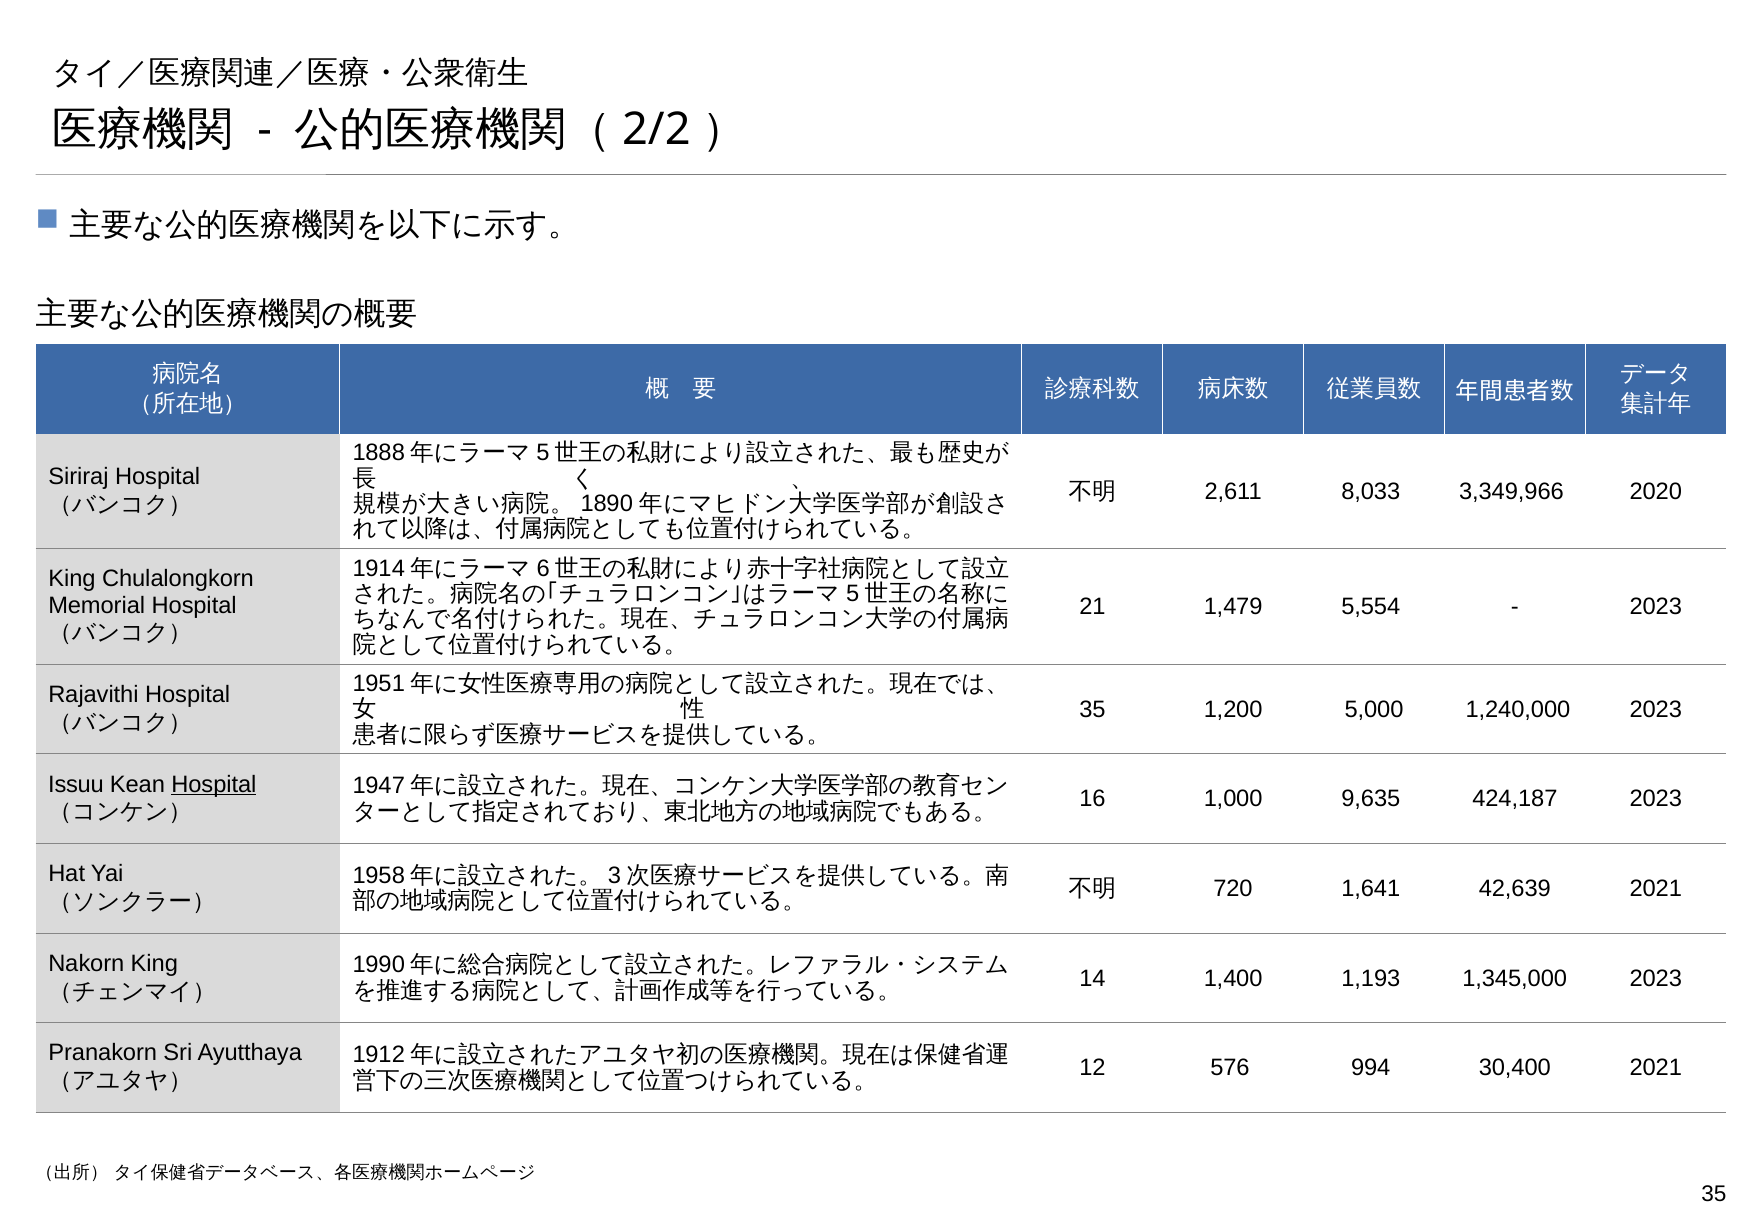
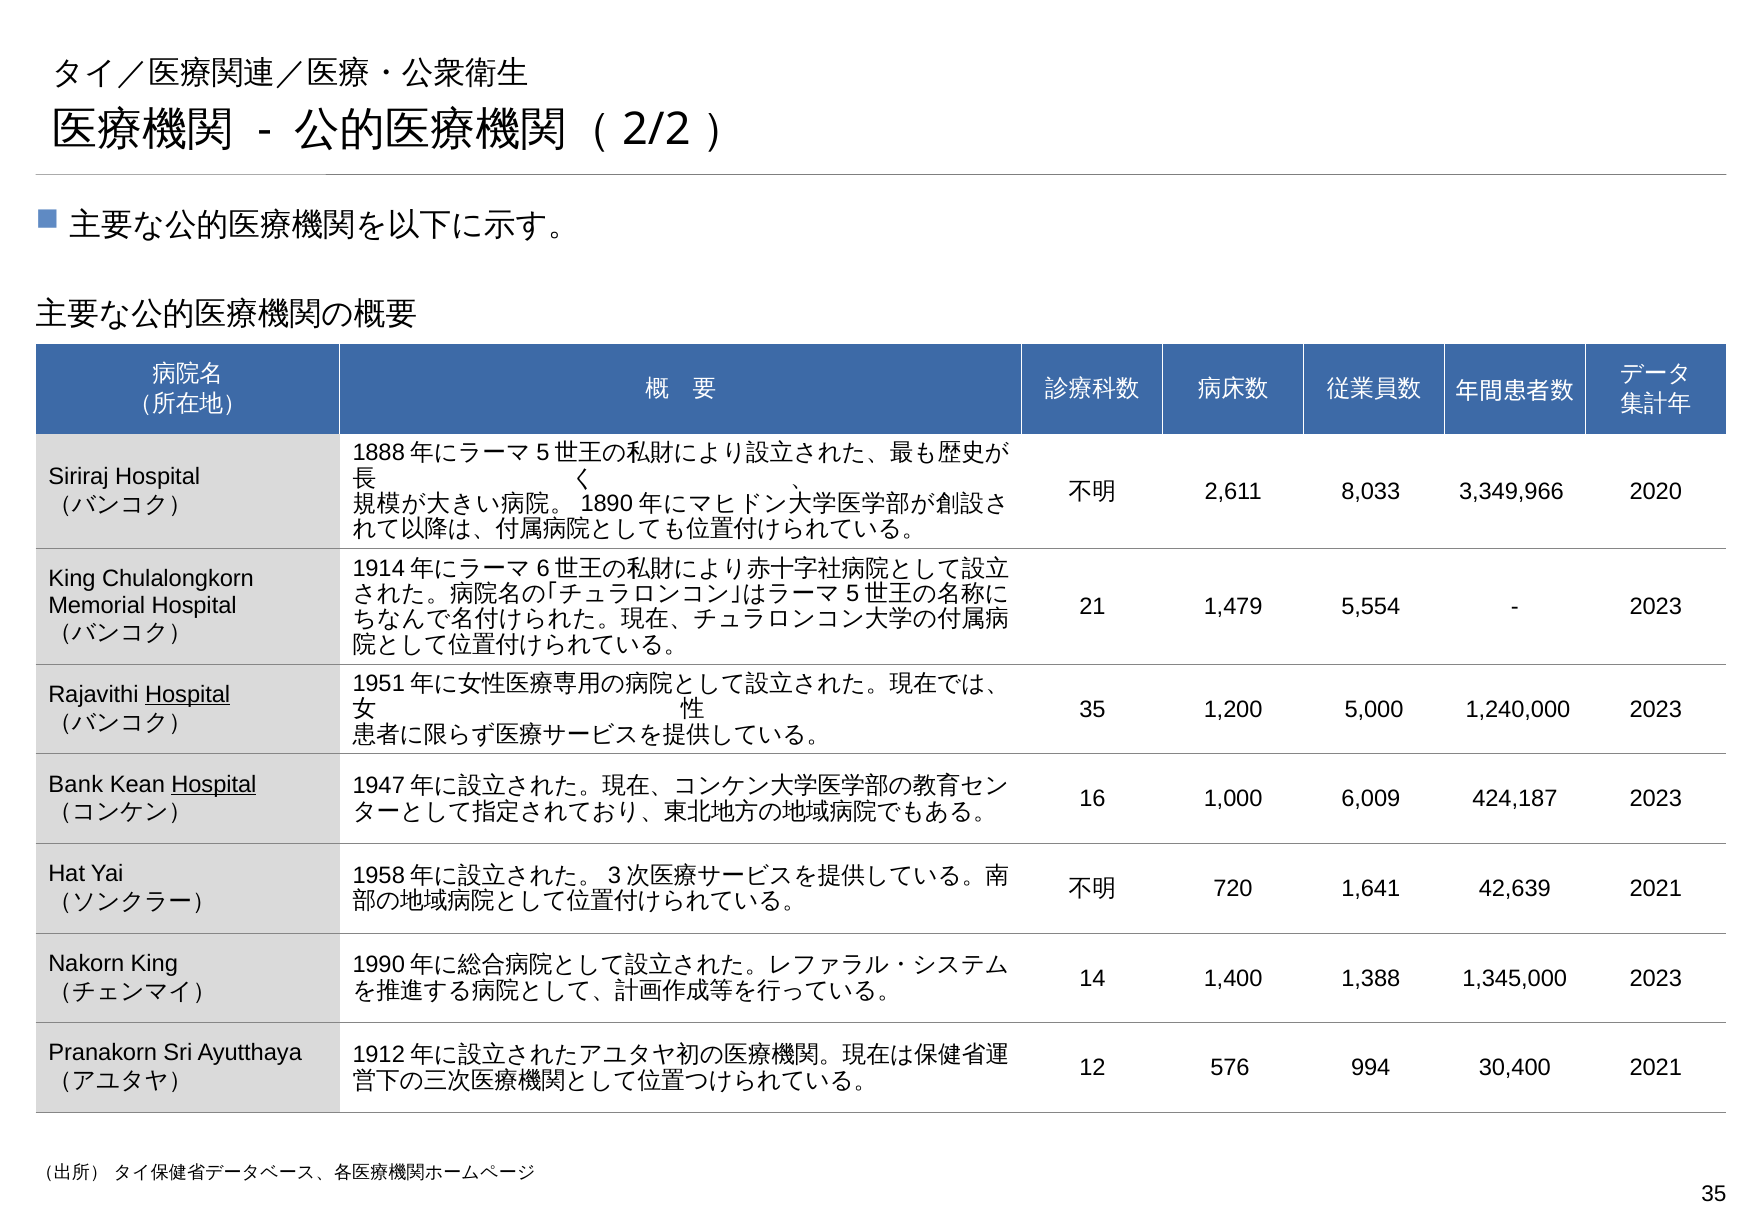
Hospital underline: none -> present (188, 694)
Issuu: Issuu -> Bank (76, 784)
9,635: 9,635 -> 6,009 (1371, 799)
1,193: 1,193 -> 1,388 (1371, 978)
